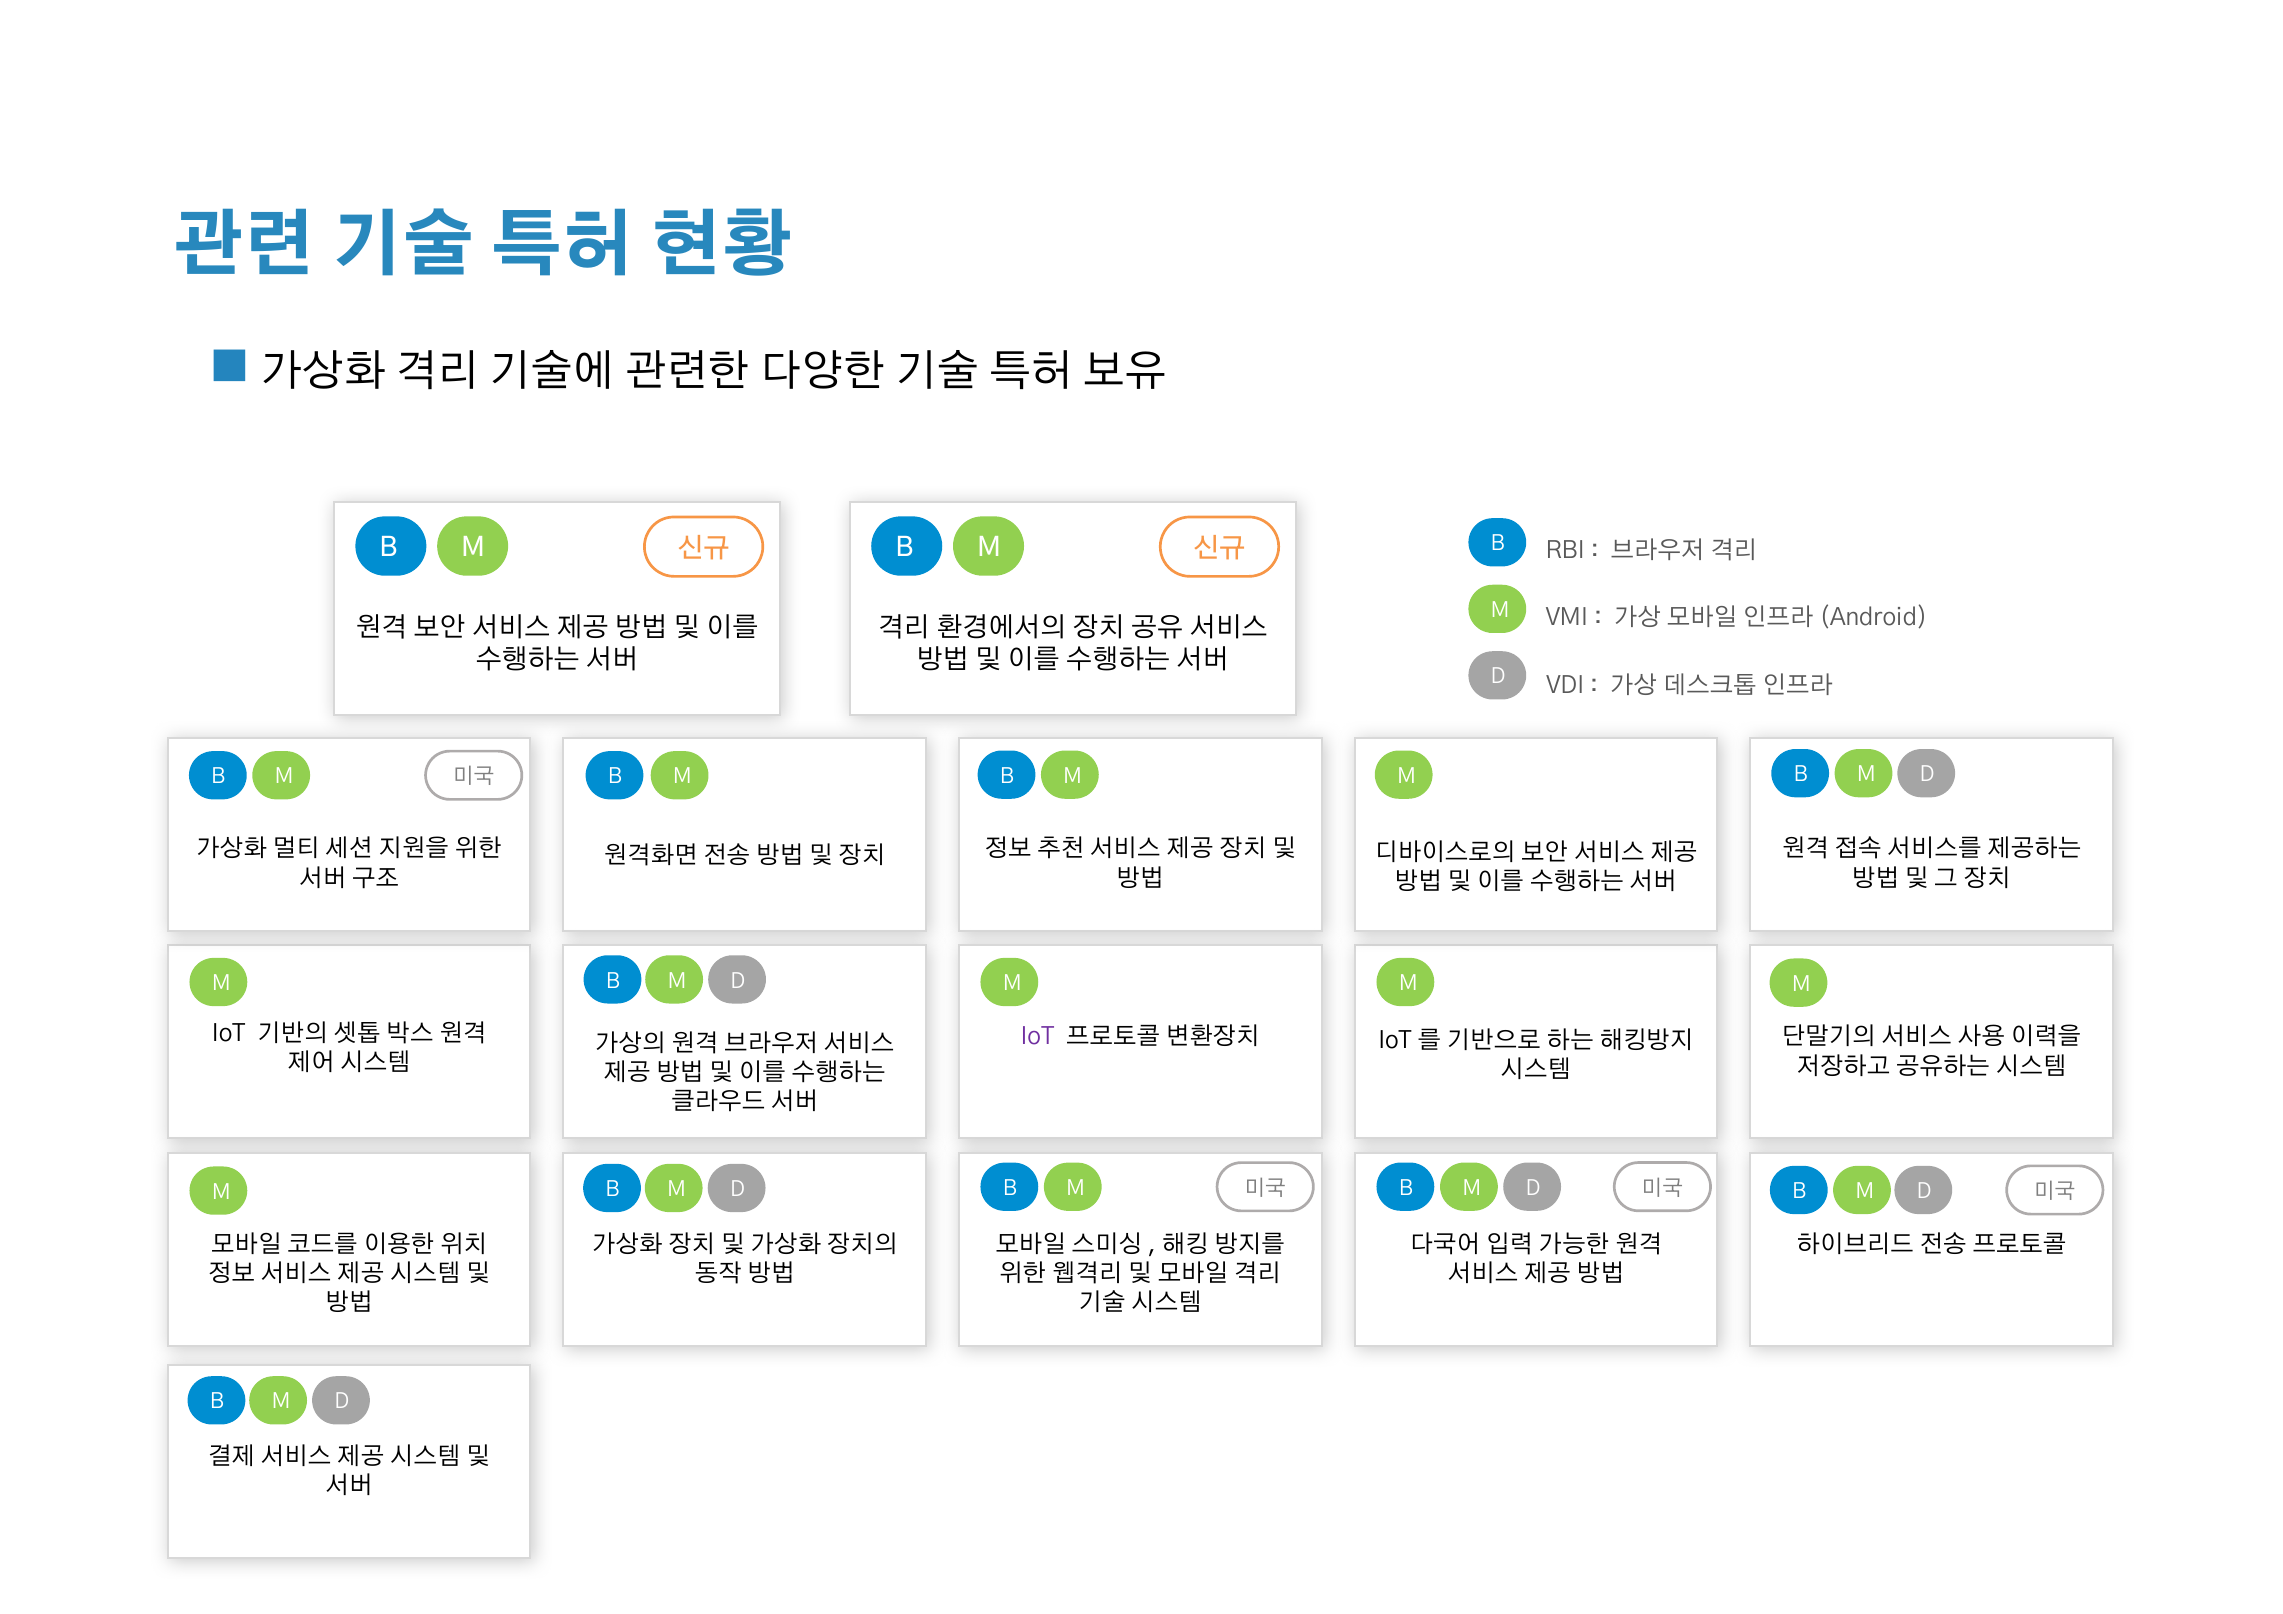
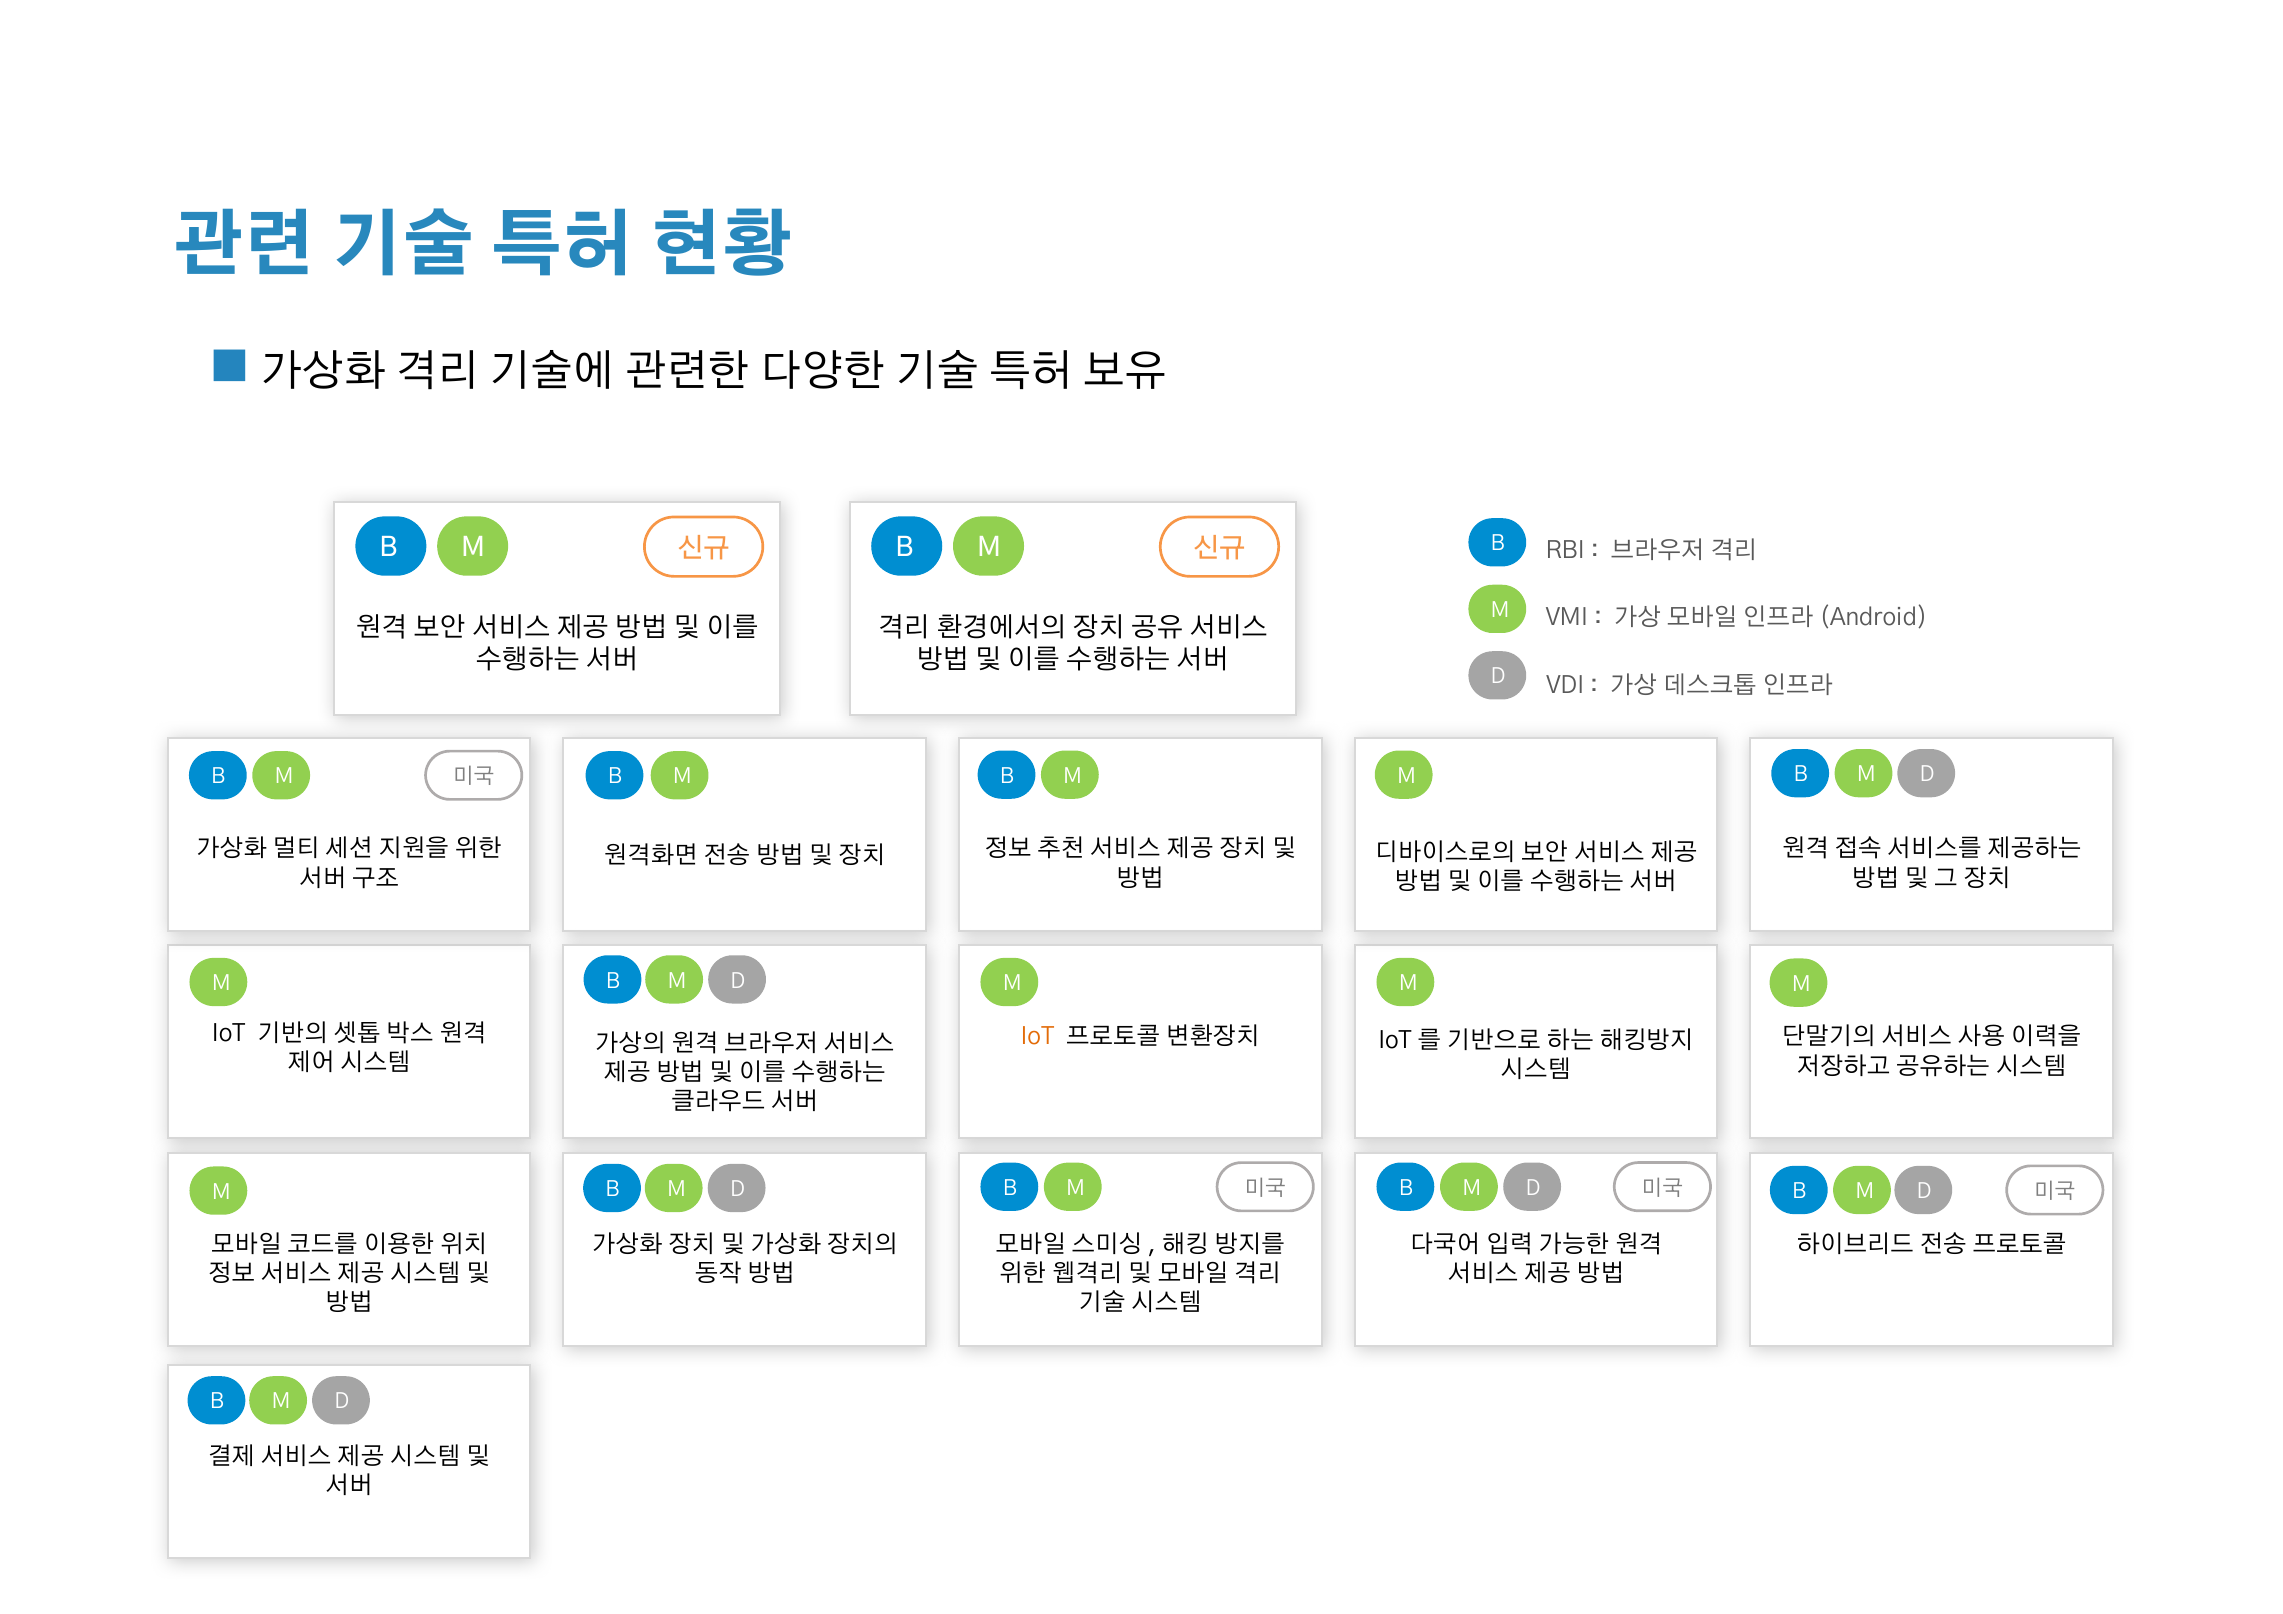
IoT colour: purple -> orange (1038, 1037)
